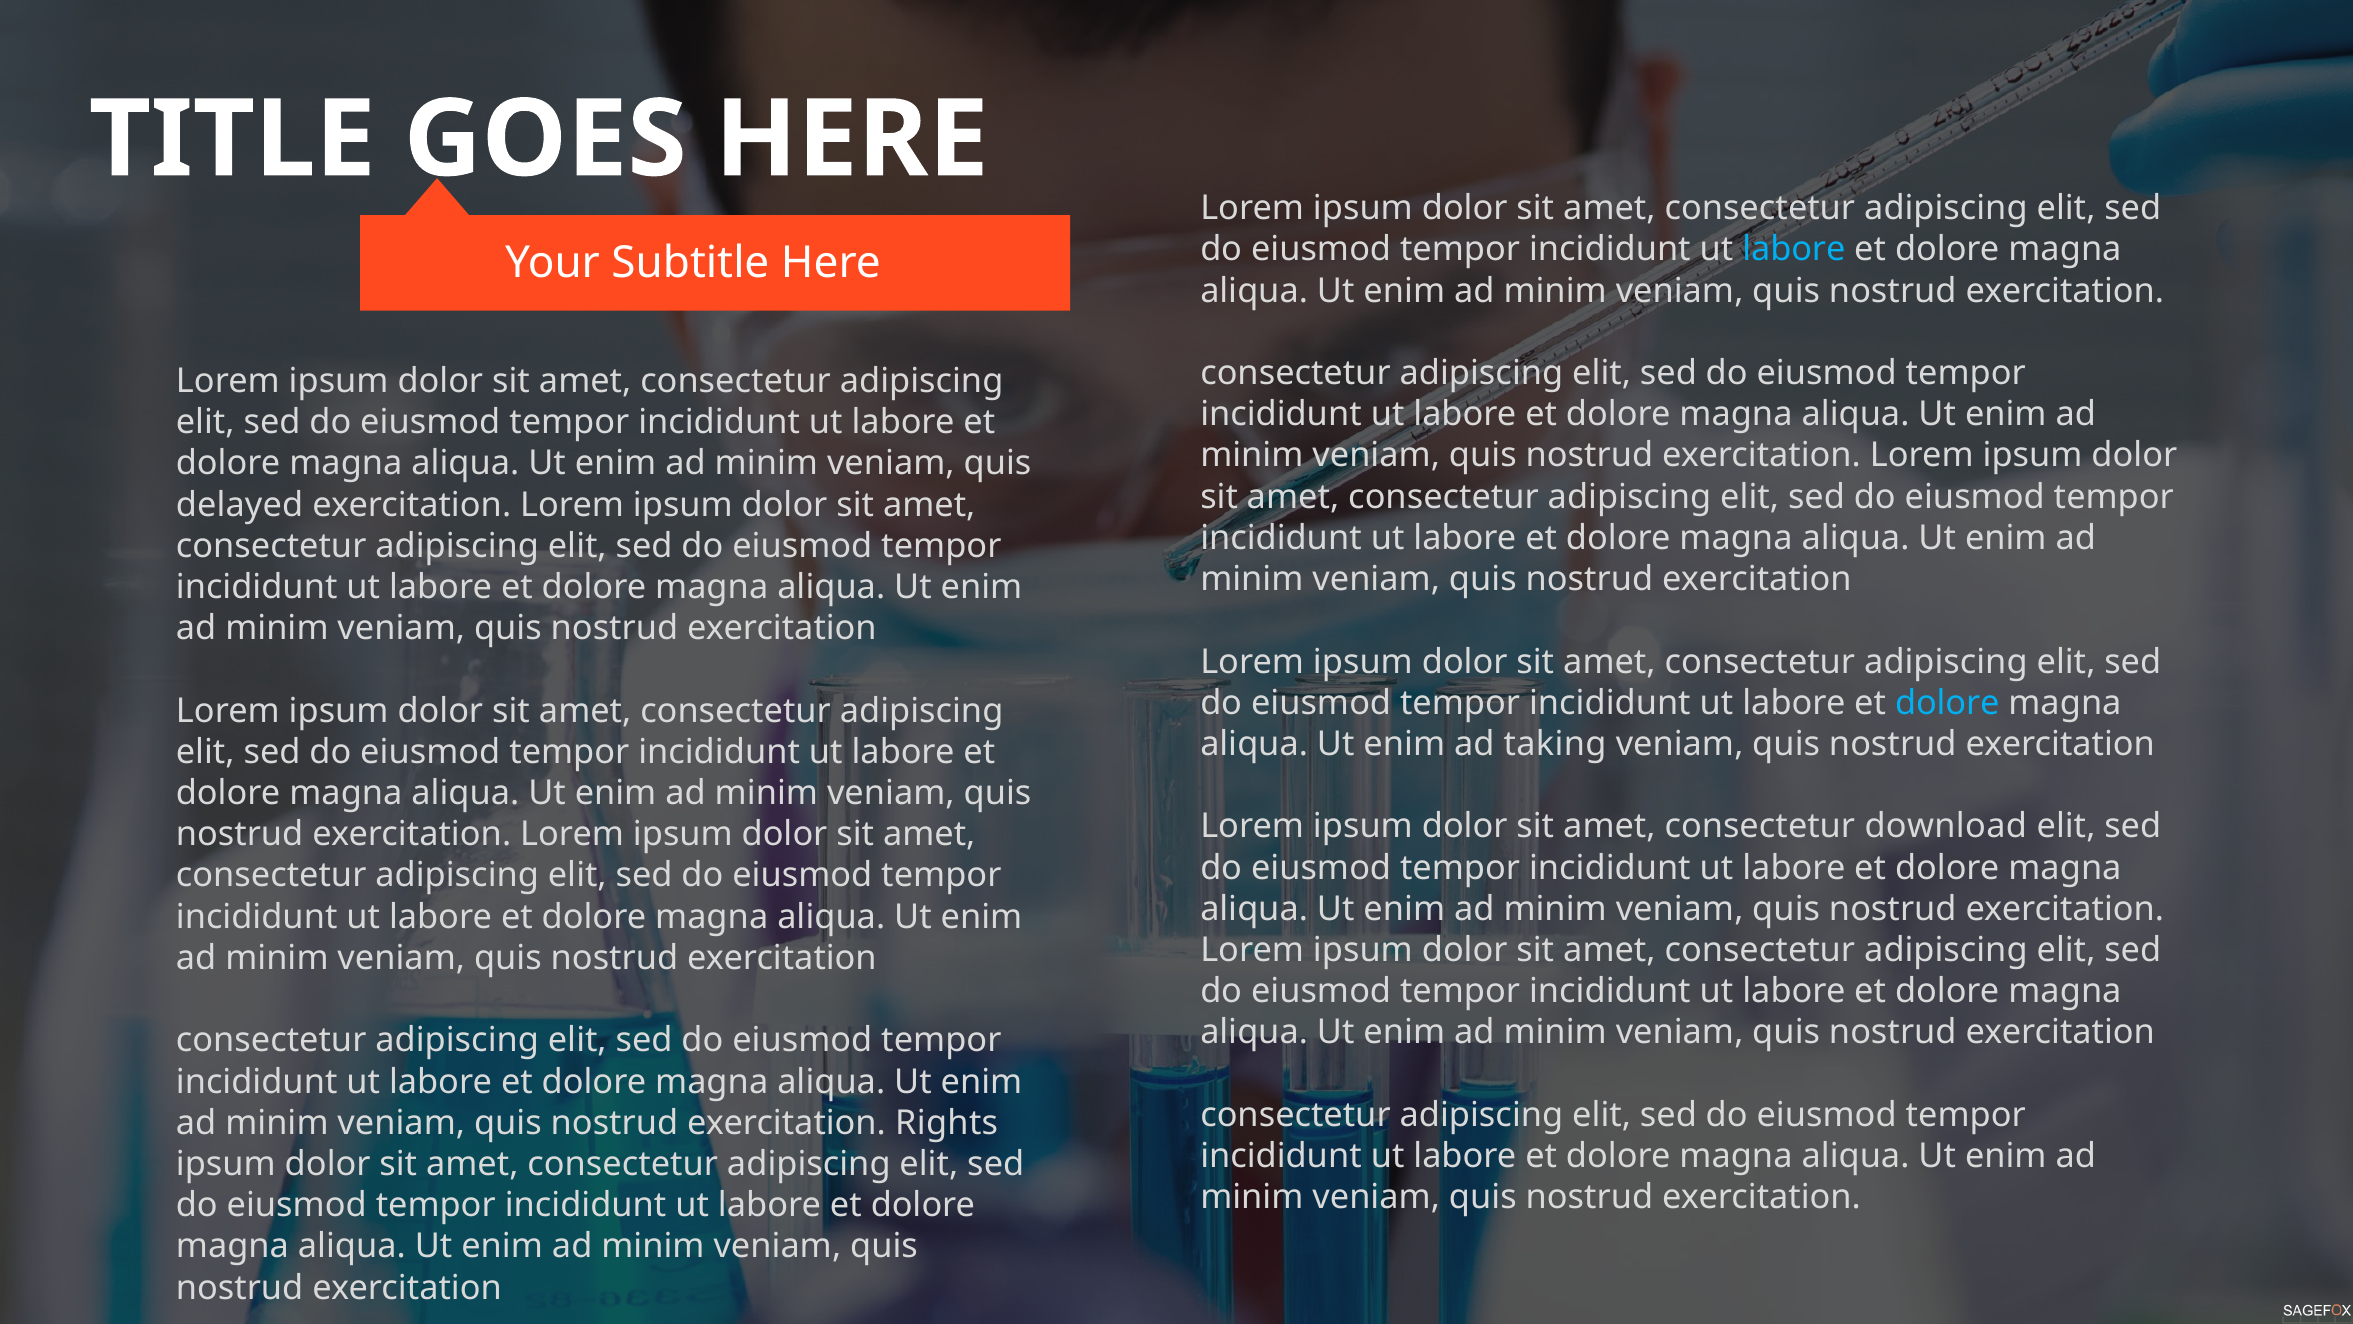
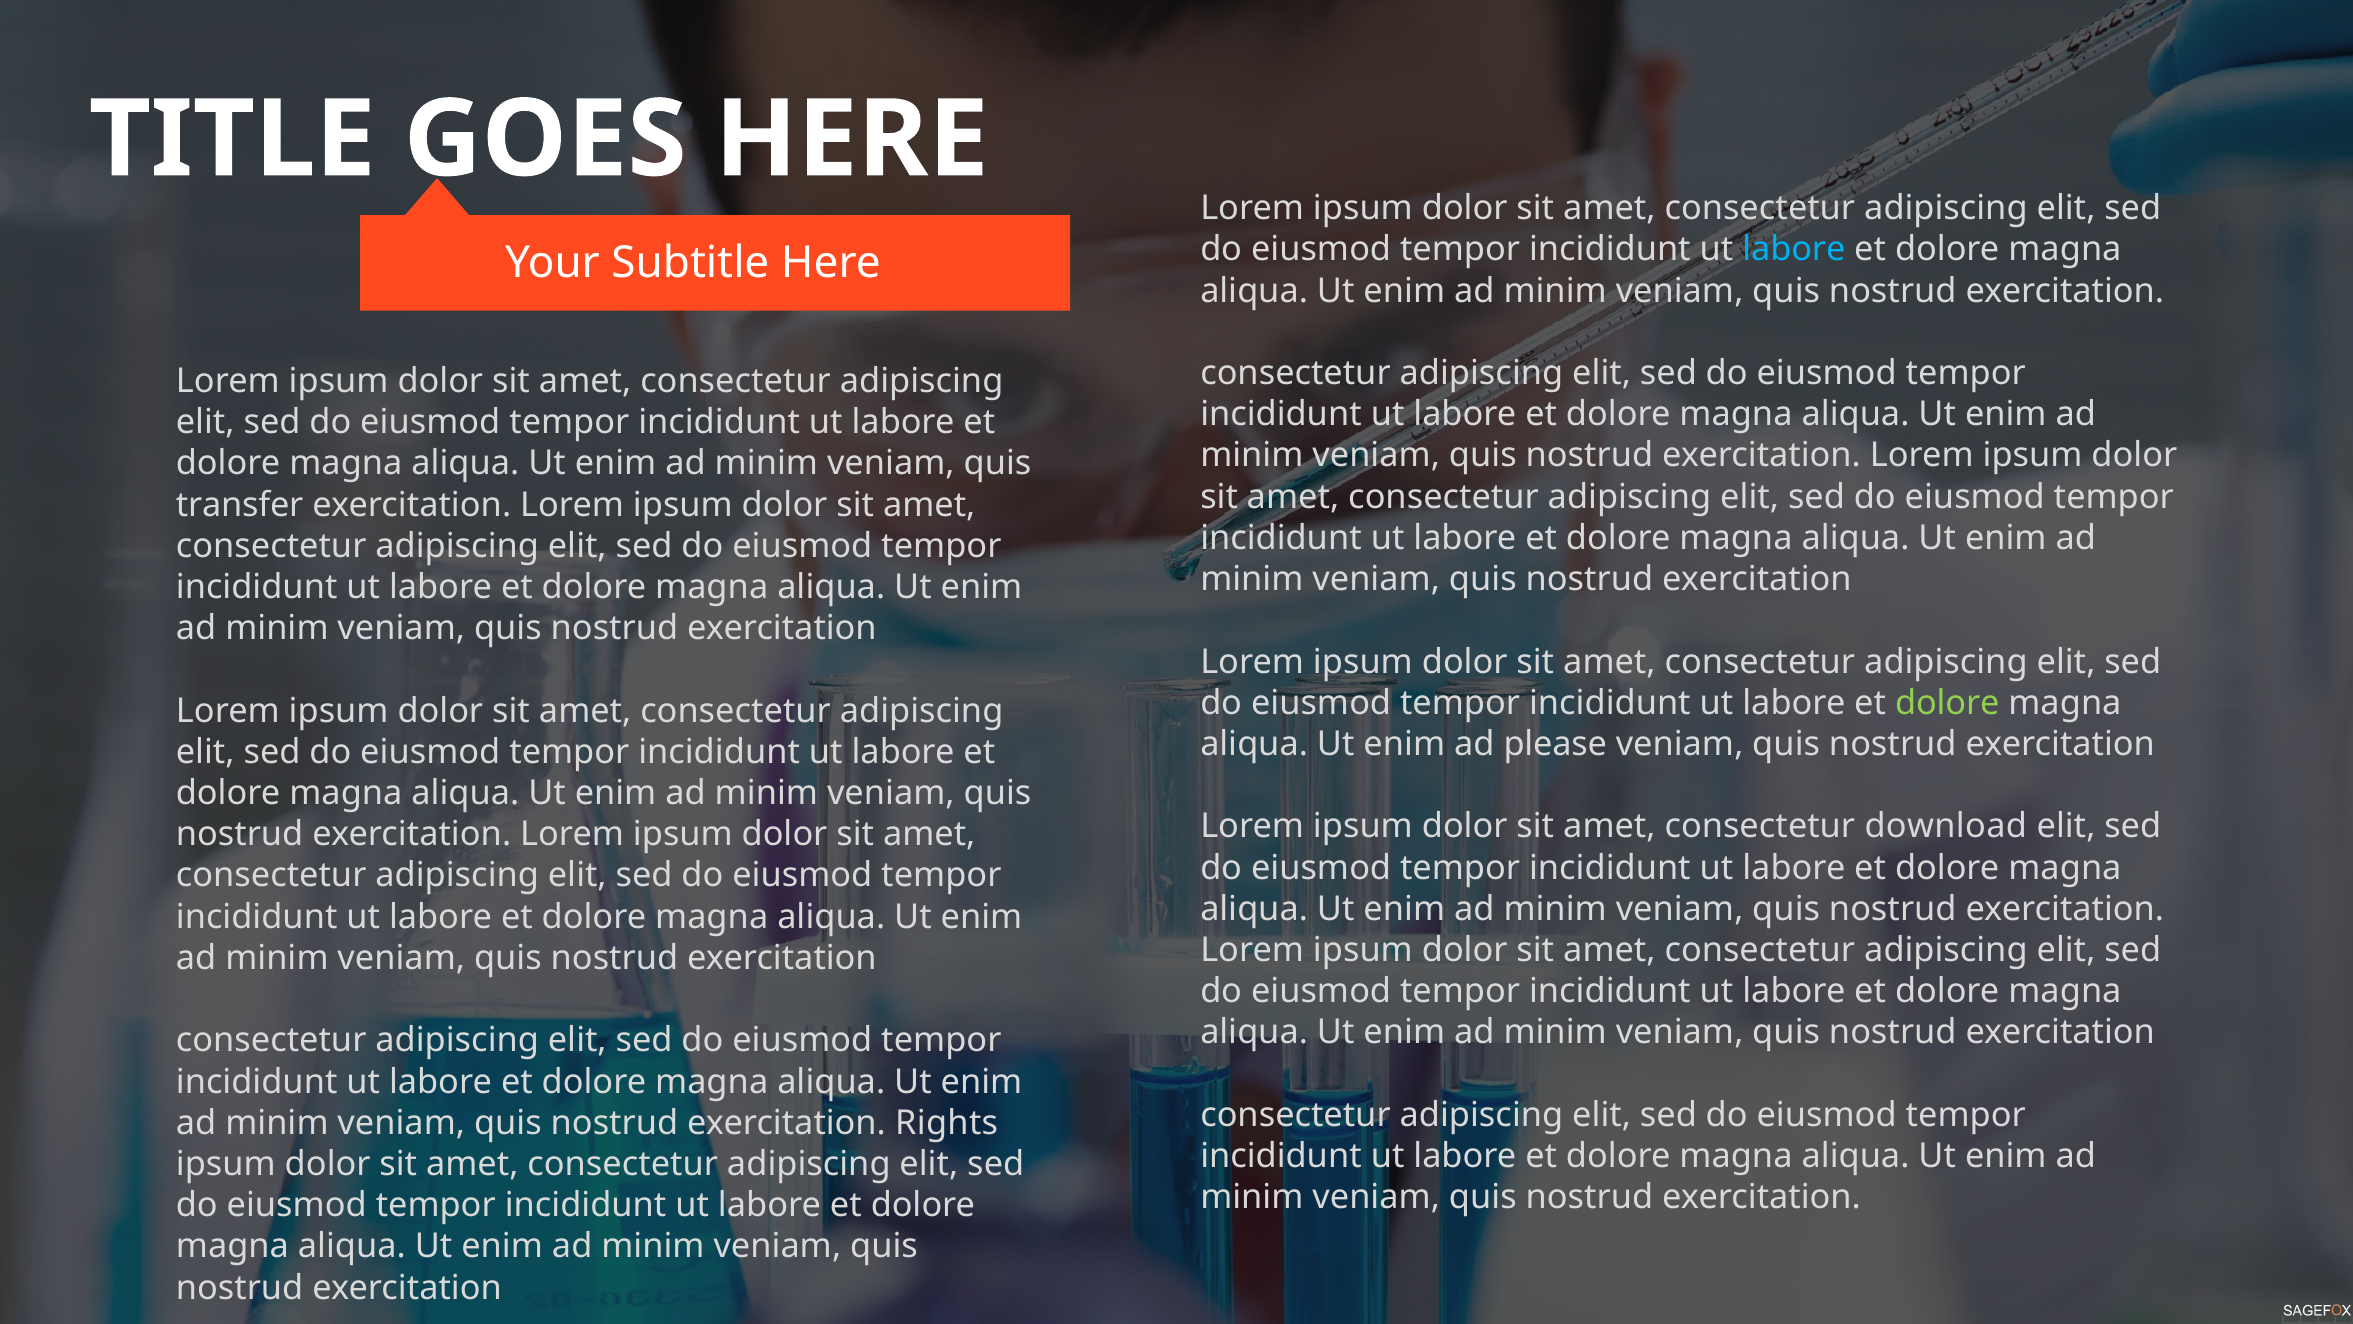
delayed: delayed -> transfer (240, 505)
dolore colour: light blue -> light green (1947, 703)
taking: taking -> please (1555, 744)
